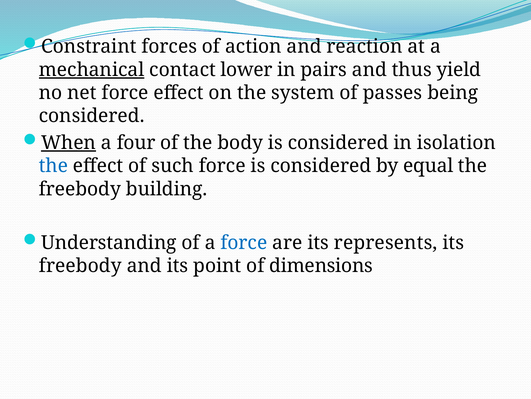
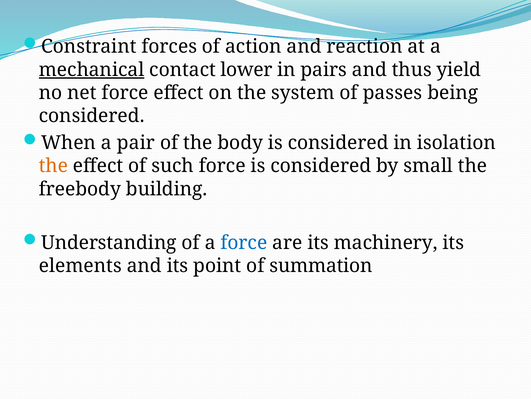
When underline: present -> none (69, 143)
four: four -> pair (136, 143)
the colour: blue -> orange (53, 166)
equal: equal -> small (428, 166)
represents: represents -> machinery (386, 242)
freebody: freebody -> elements (80, 265)
dimensions: dimensions -> summation (321, 265)
